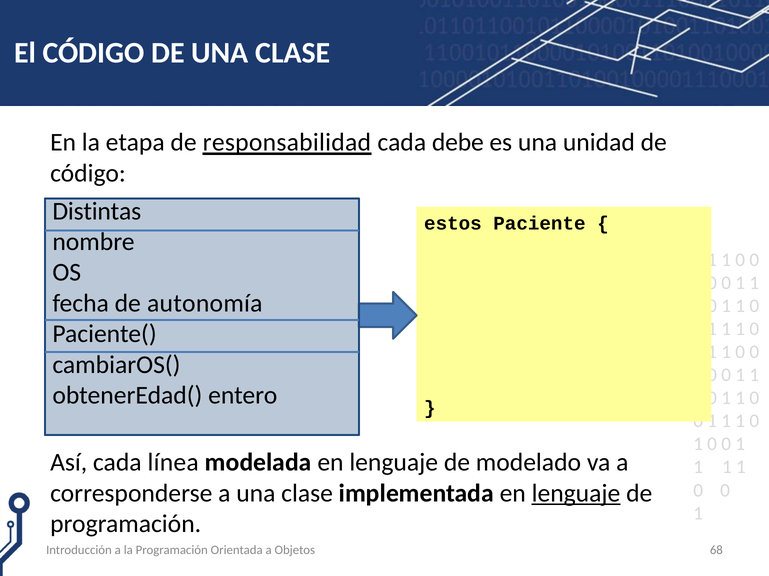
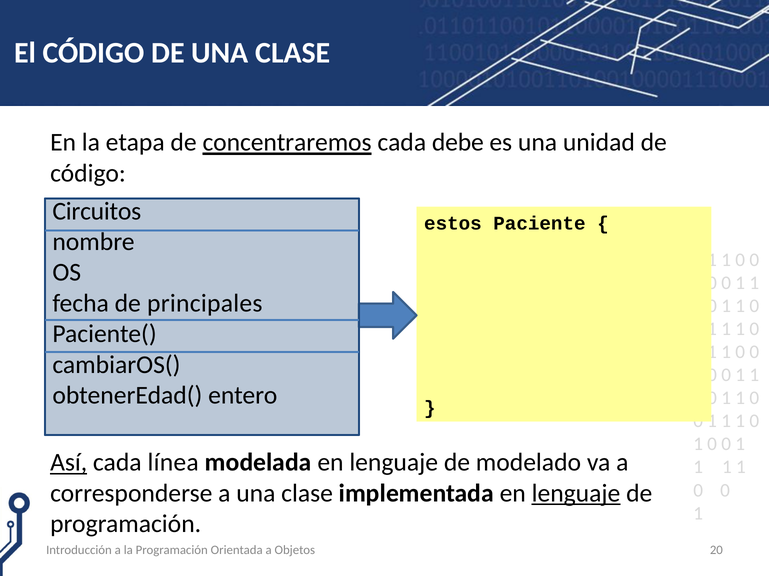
responsabilidad: responsabilidad -> concentraremos (287, 143)
Distintas: Distintas -> Circuitos (97, 211)
autonomía: autonomía -> principales (205, 304)
Así underline: none -> present (69, 463)
68: 68 -> 20 (716, 551)
